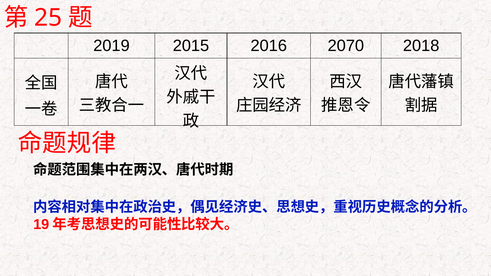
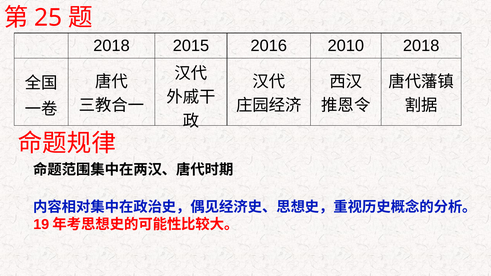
2019: 2019 -> 2018 (111, 46)
2070: 2070 -> 2010 (346, 46)
